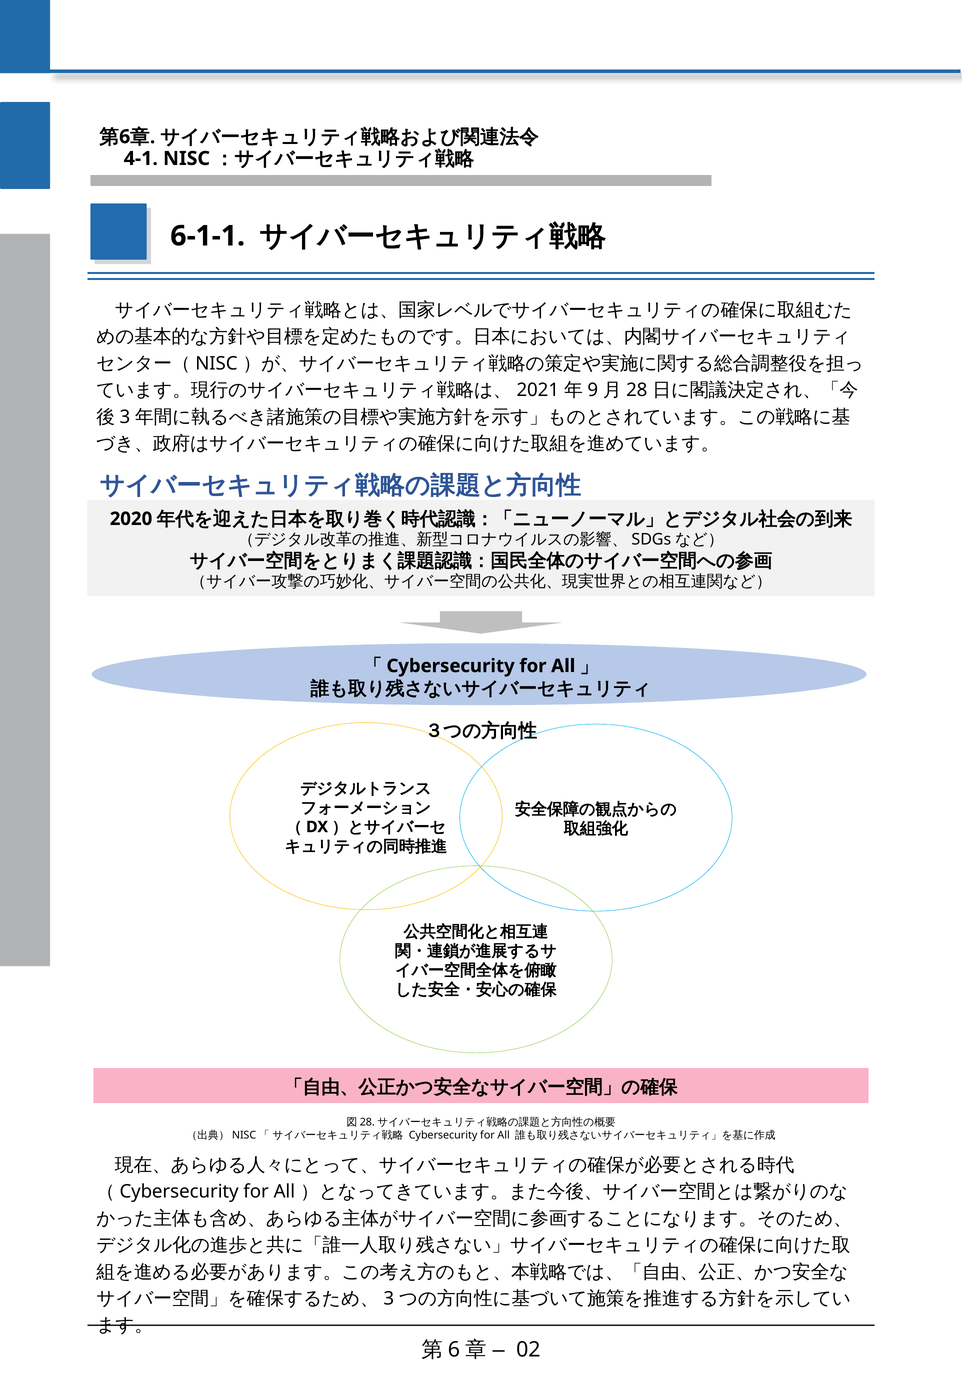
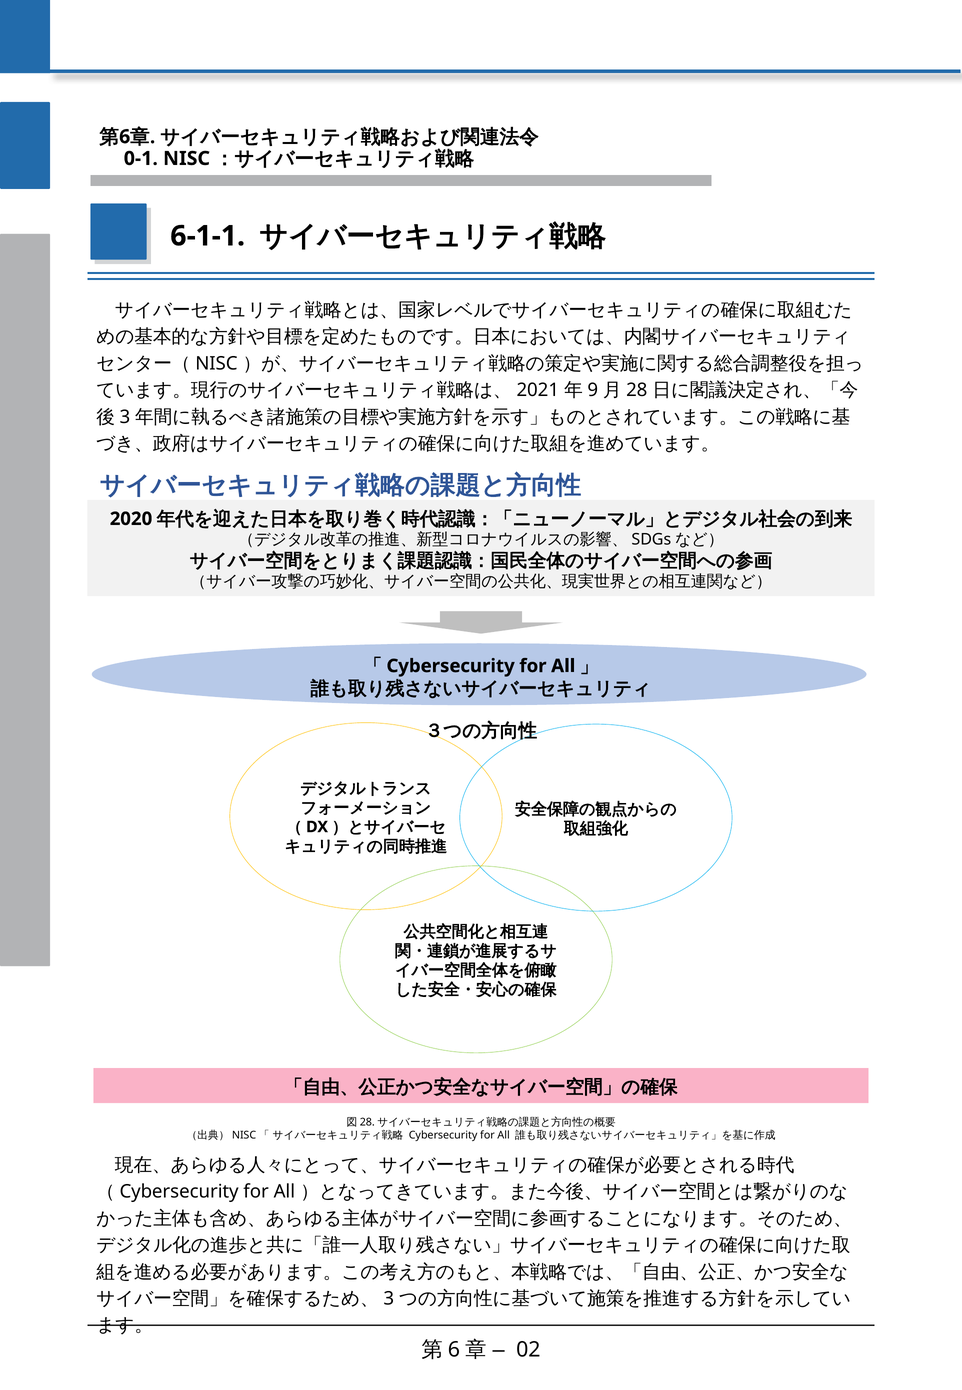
4-1: 4-1 -> 0-1 (141, 158)
